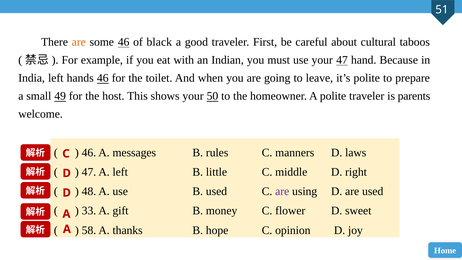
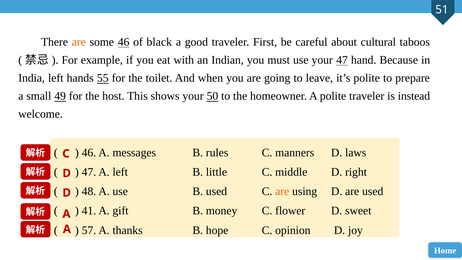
hands 46: 46 -> 55 (103, 78)
parents: parents -> instead (414, 96)
are colour: purple -> orange (282, 191)
33: 33 -> 41 (89, 211)
58: 58 -> 57 (89, 230)
